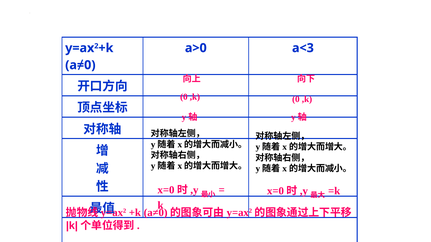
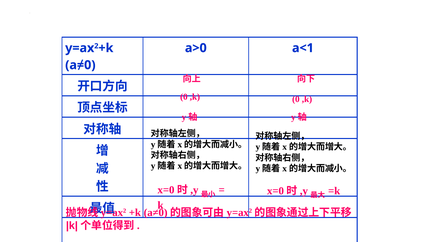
a<3: a<3 -> a<1 (303, 48)
